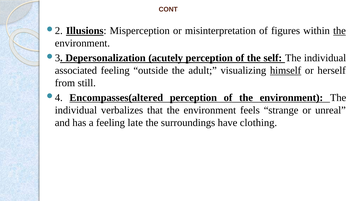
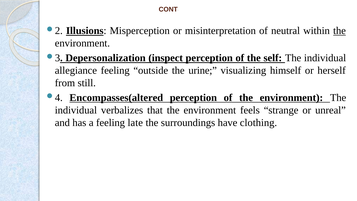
figures: figures -> neutral (286, 31)
acutely: acutely -> inspect (166, 58)
associated: associated -> allegiance (76, 70)
adult: adult -> urine (203, 70)
himself underline: present -> none (286, 70)
